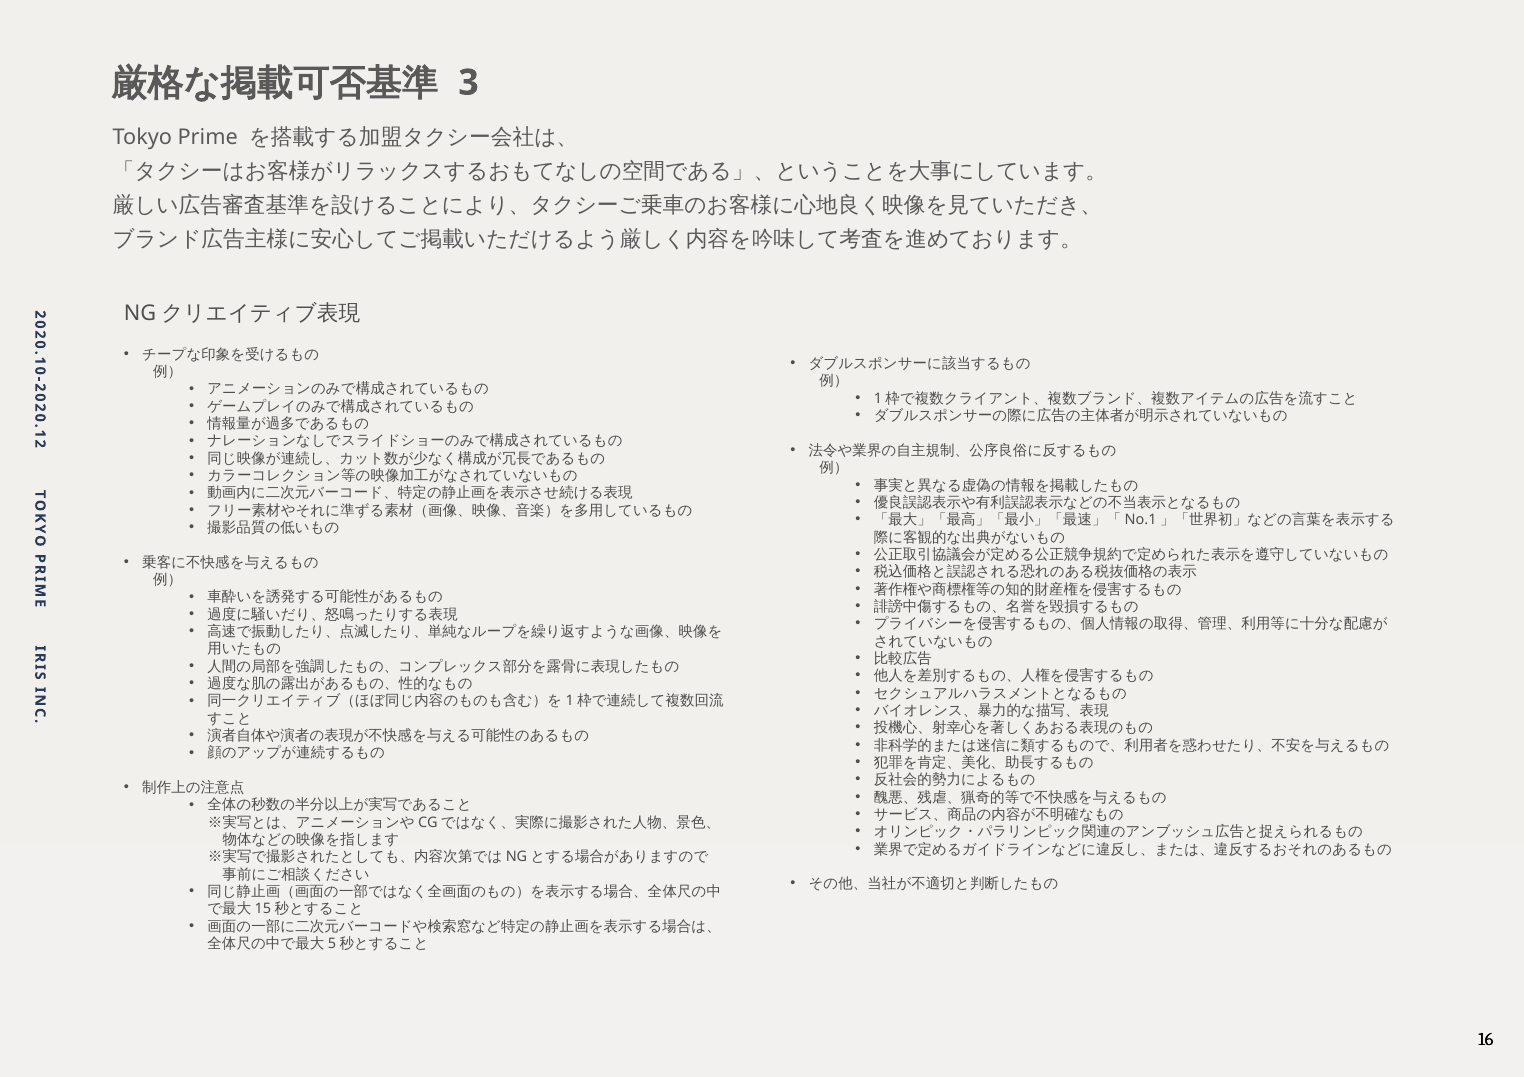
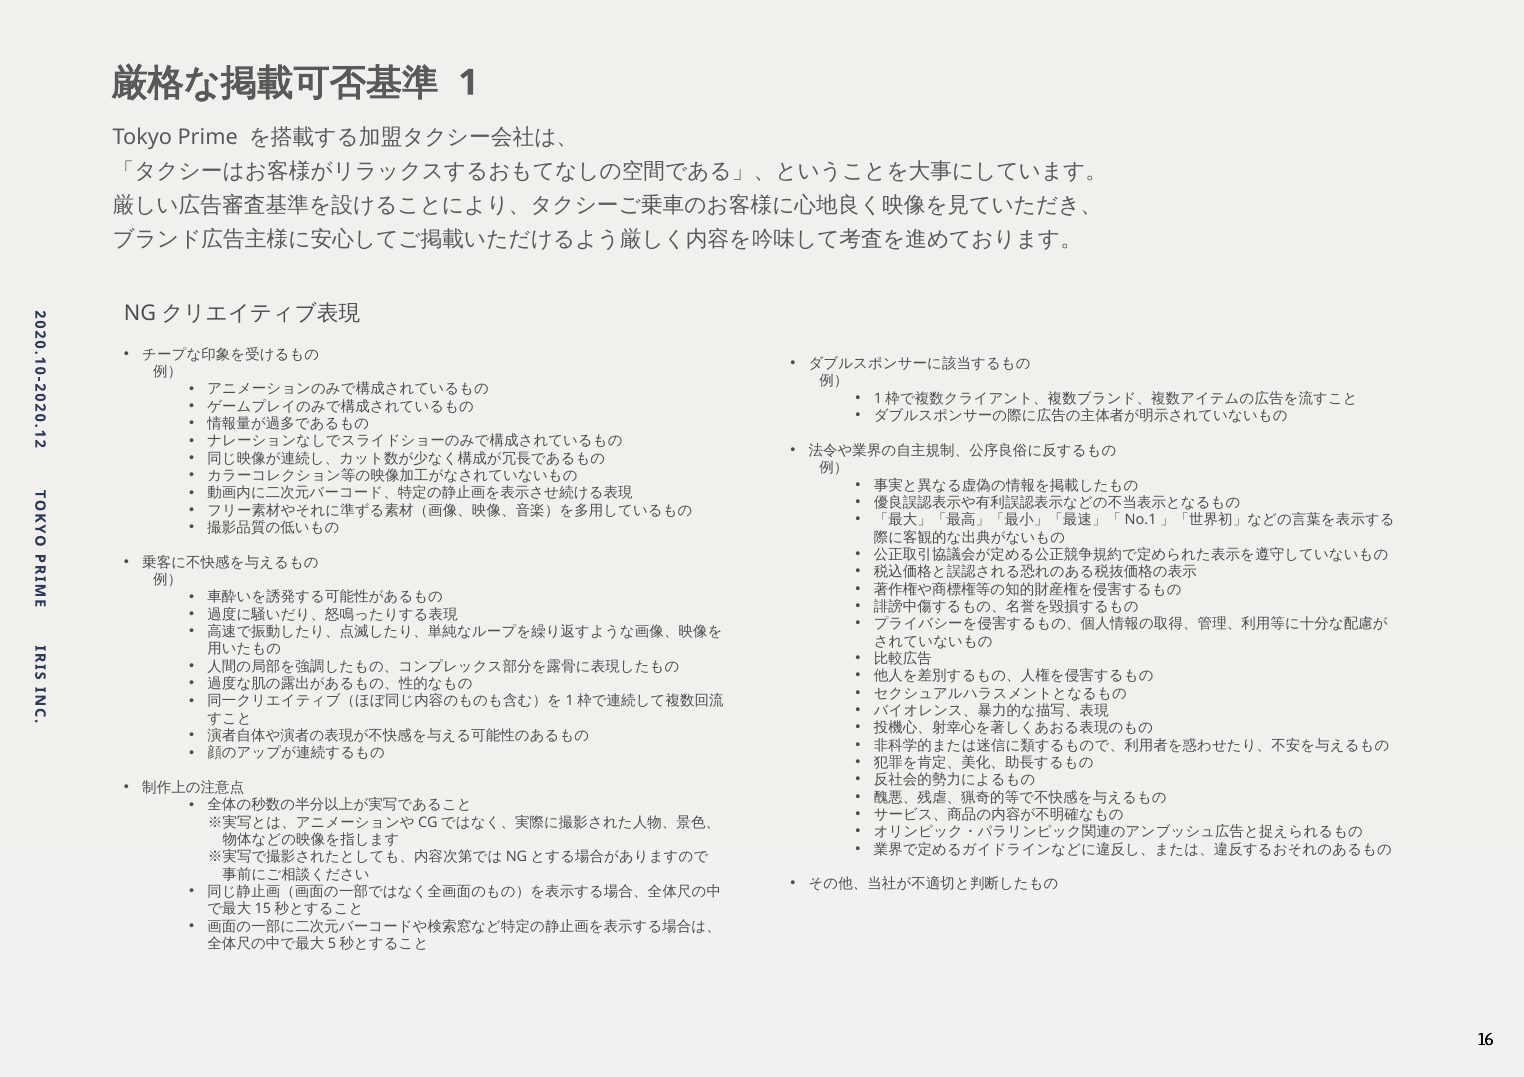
3: 3 -> 1 (469, 83)
